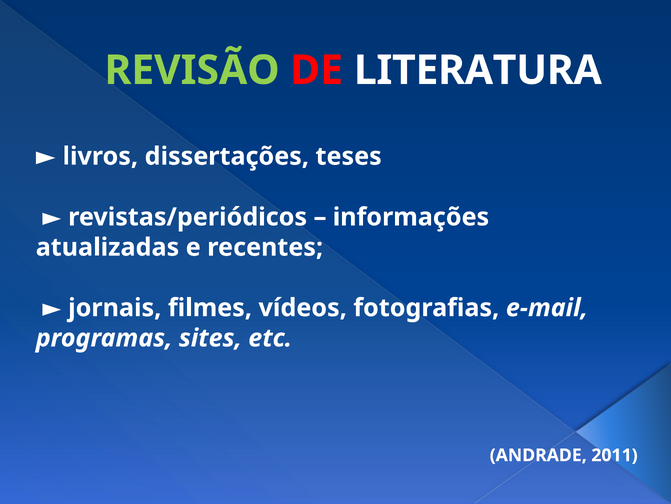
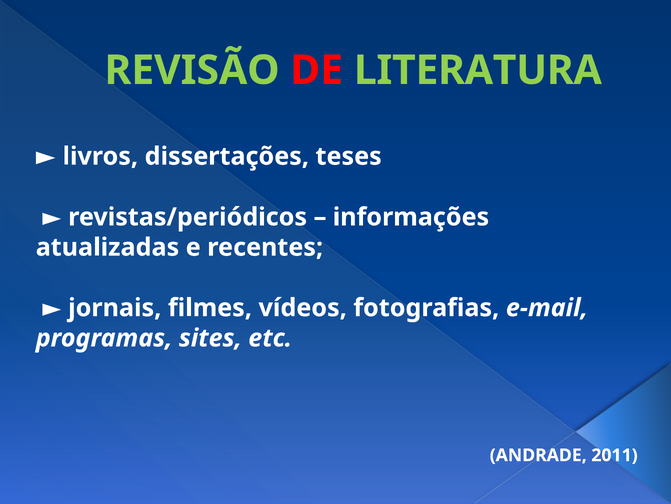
LITERATURA colour: white -> light green (478, 70)
